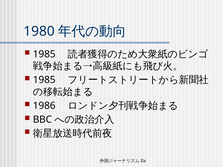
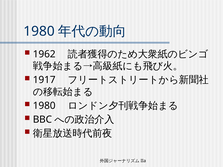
1985: 1985 -> 1962 (44, 54)
1985: 1985 -> 1917 (44, 80)
1986: 1986 -> 1980 (44, 106)
